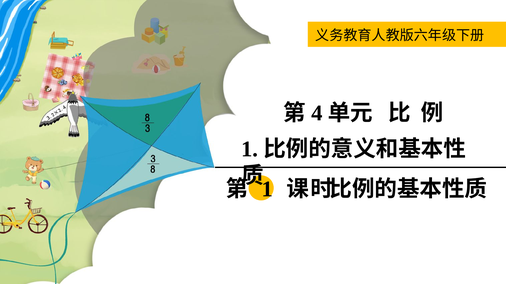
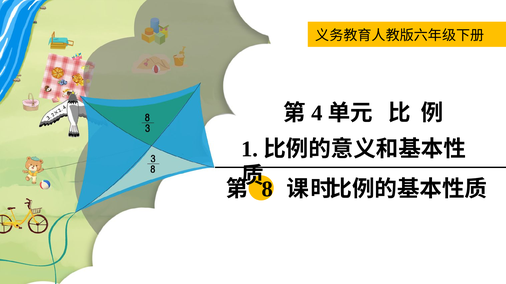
1: 1 -> 8 (267, 189)
